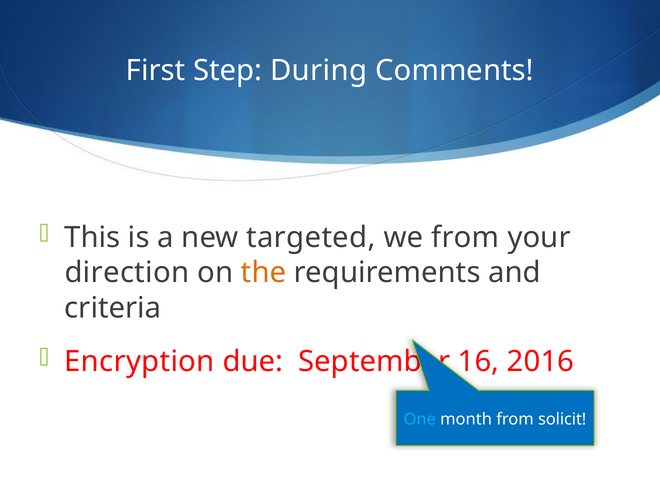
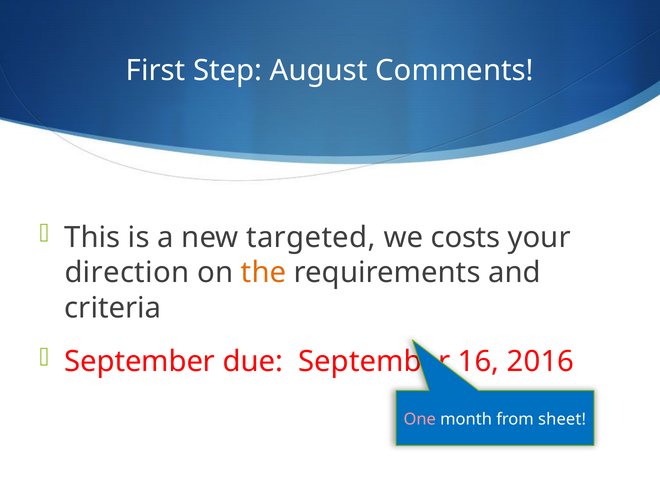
During: During -> August (319, 71)
we from: from -> costs (466, 237)
Encryption: Encryption -> September (140, 362)
One colour: light blue -> pink (420, 419)
solicit: solicit -> sheet (562, 419)
